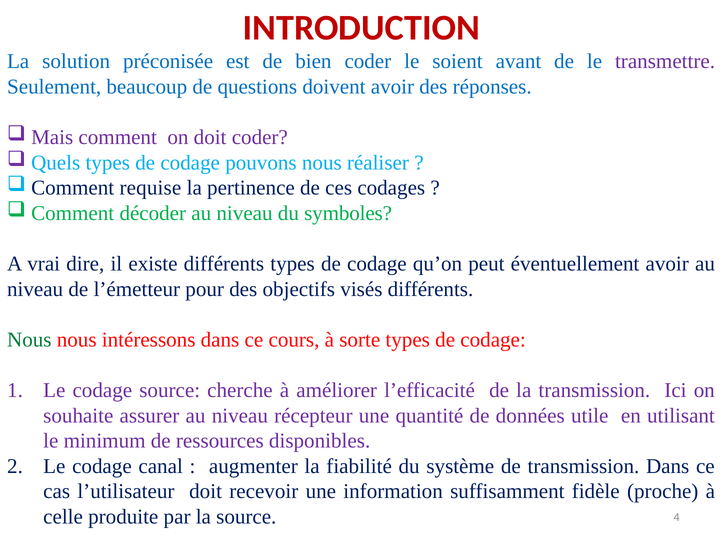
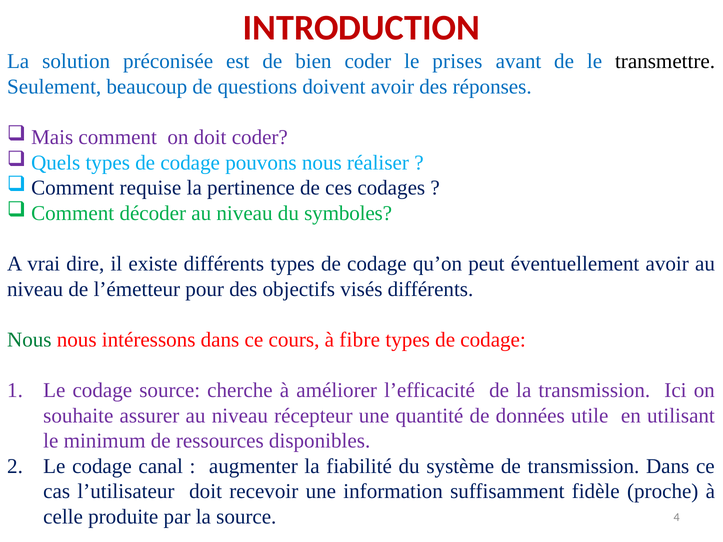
soient: soient -> prises (457, 61)
transmettre colour: purple -> black (665, 61)
sorte: sorte -> fibre (360, 340)
